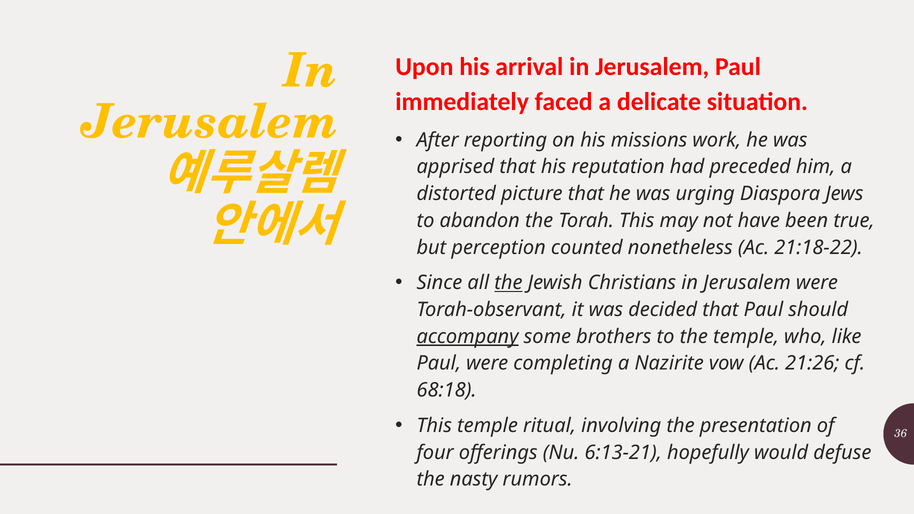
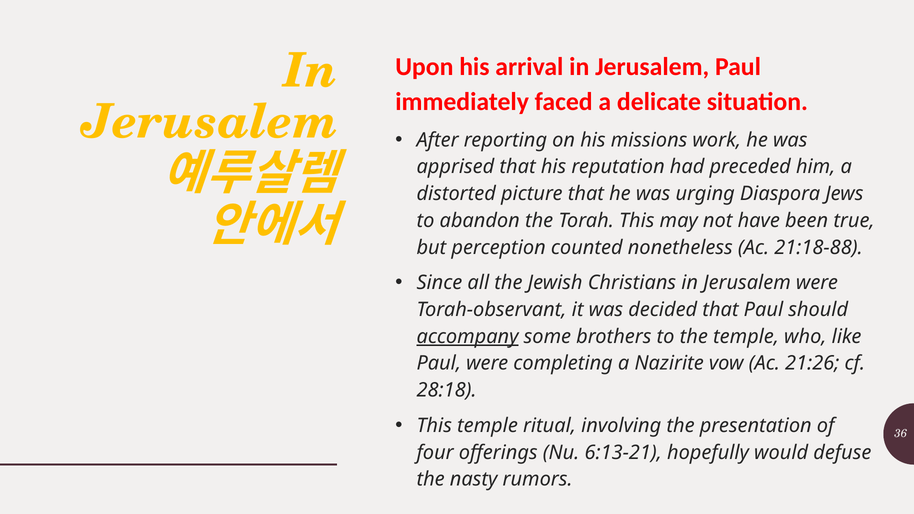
21:18-22: 21:18-22 -> 21:18-88 (819, 247)
the underline: present -> none (508, 283)
68:18: 68:18 -> 28:18 (447, 390)
